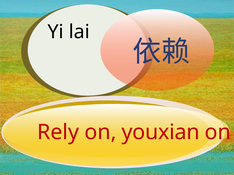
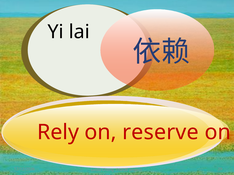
youxian: youxian -> reserve (160, 133)
